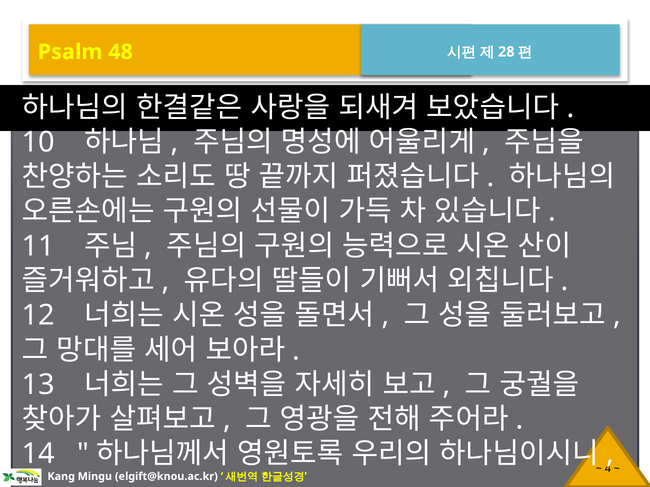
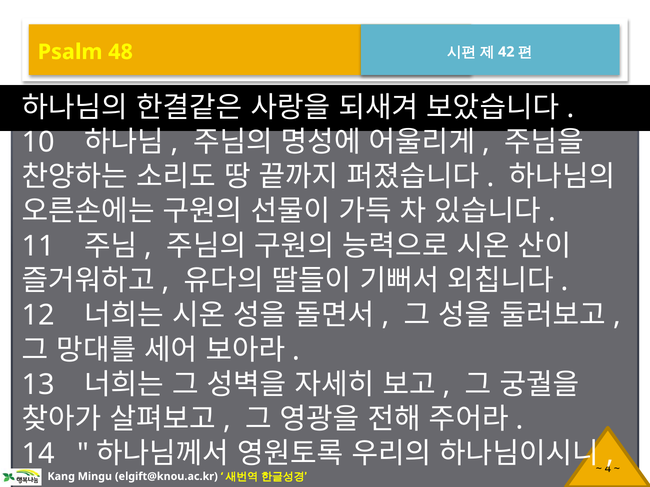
28: 28 -> 42 (506, 52)
